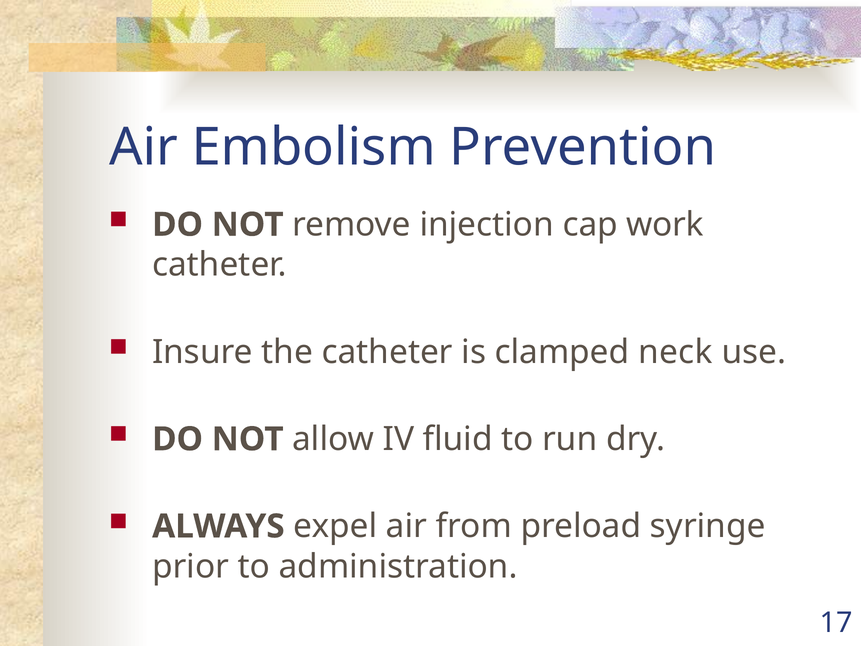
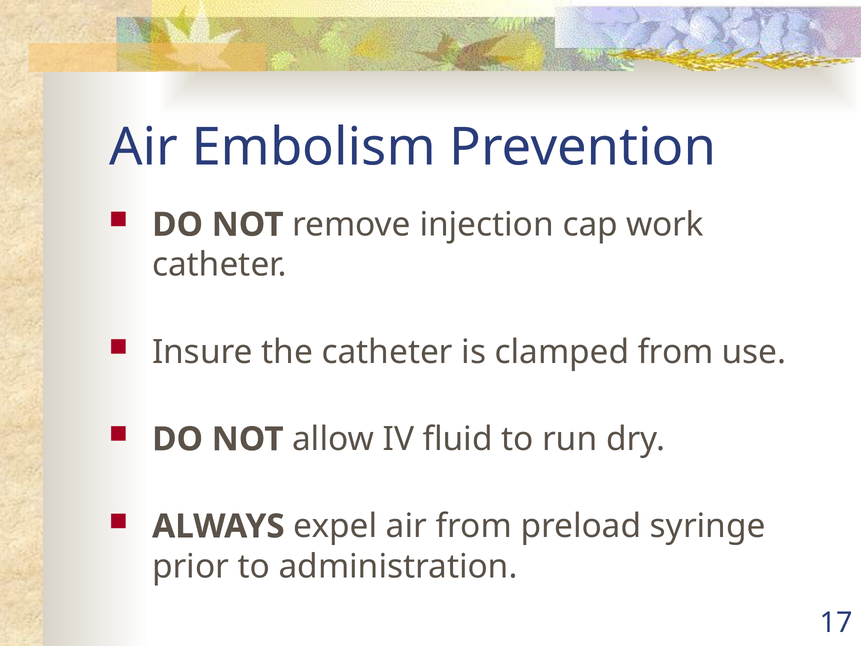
clamped neck: neck -> from (676, 352)
